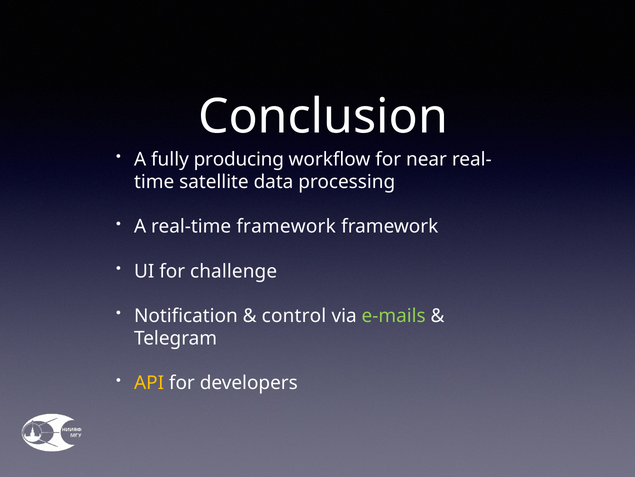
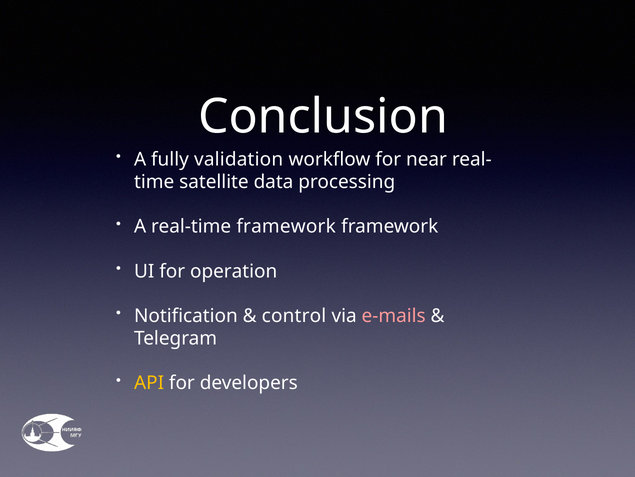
producing: producing -> validation (239, 159)
challenge: challenge -> operation (234, 271)
e-mails colour: light green -> pink (394, 315)
